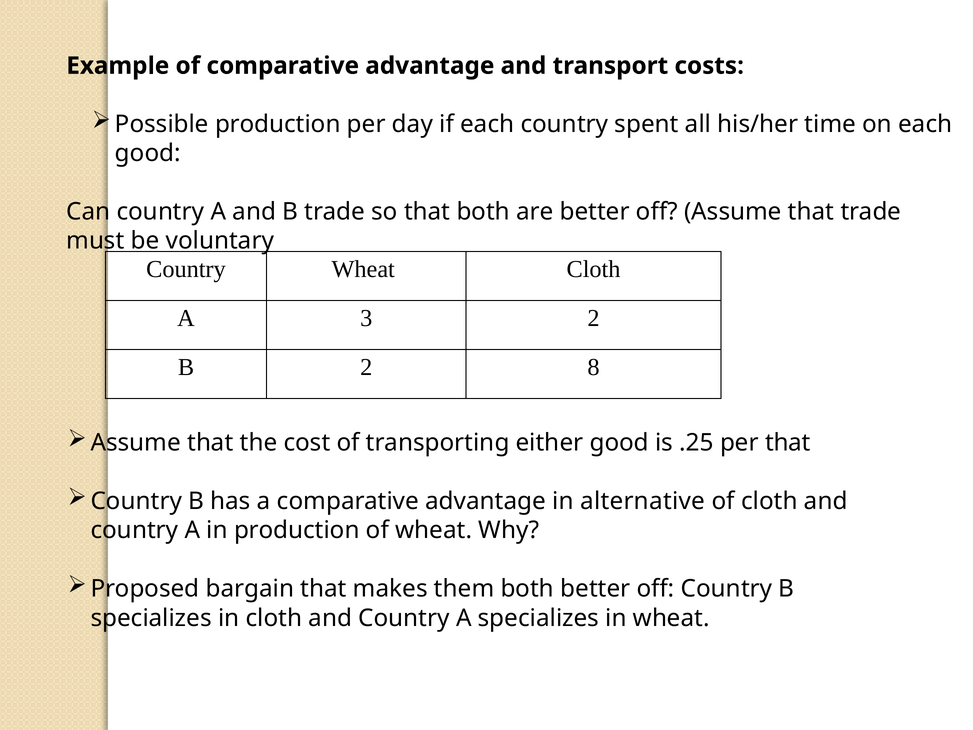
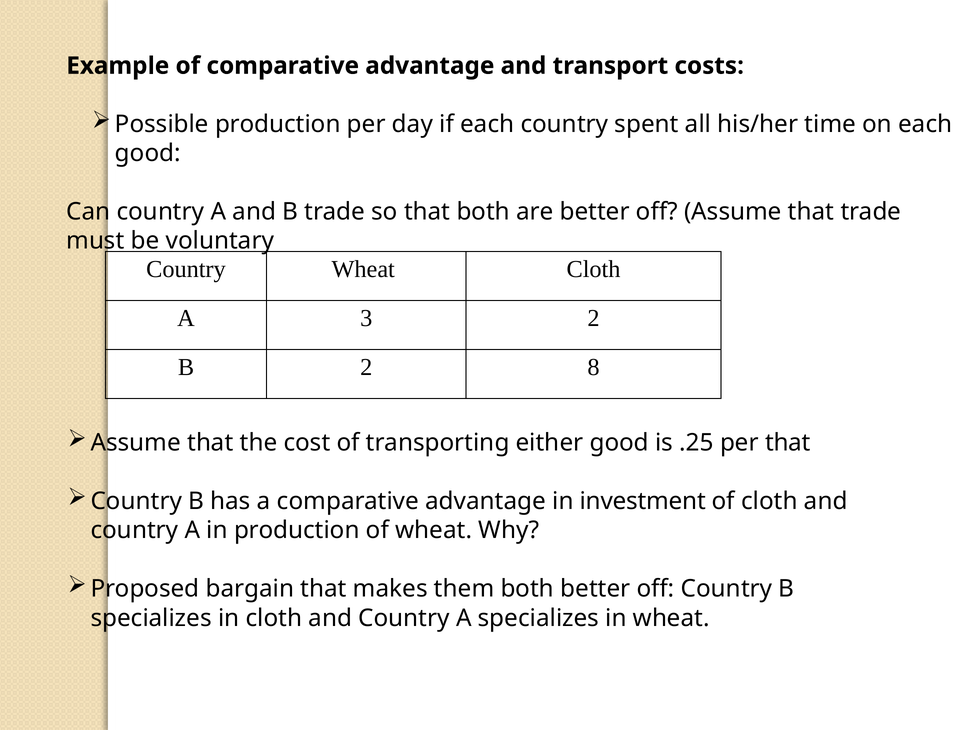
alternative: alternative -> investment (643, 501)
